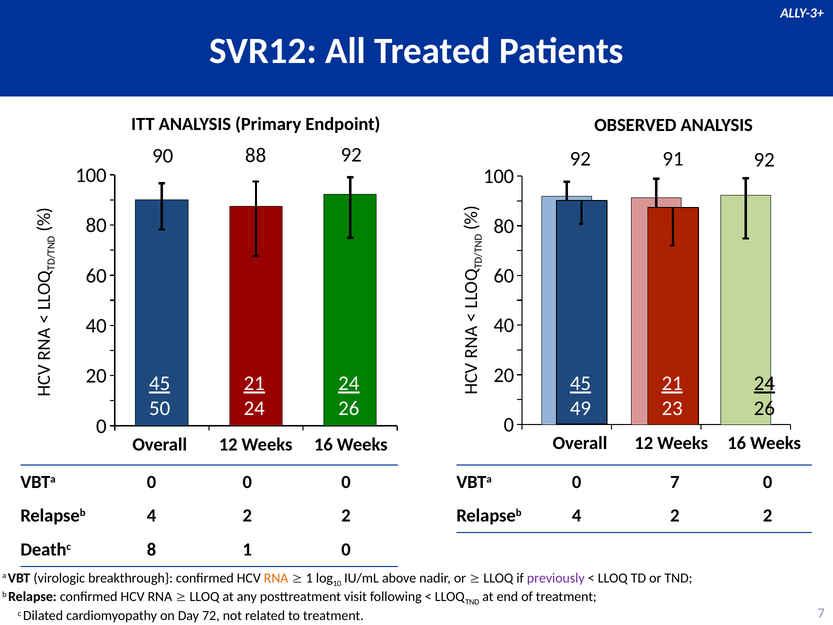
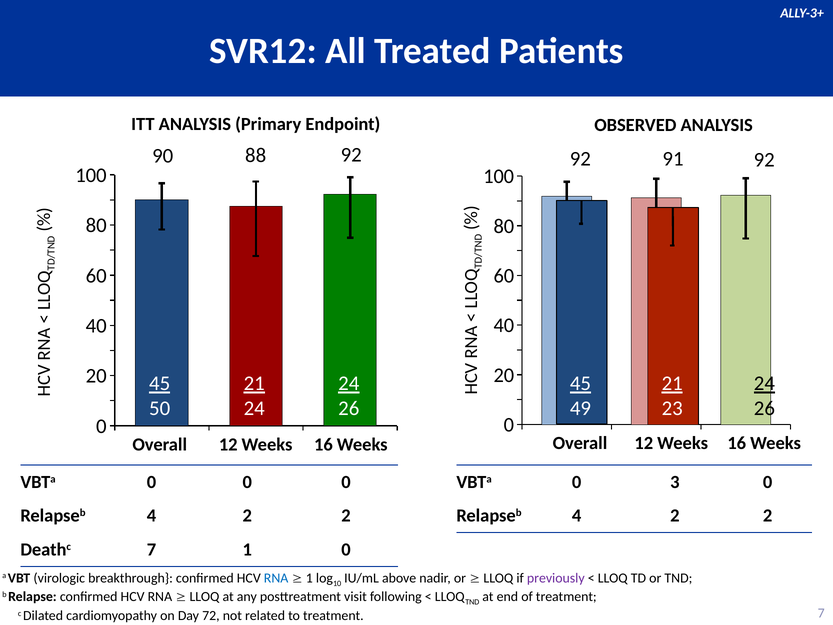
0 7: 7 -> 3 (675, 482)
Deathc 8: 8 -> 7 (151, 549)
RNA colour: orange -> blue (276, 578)
